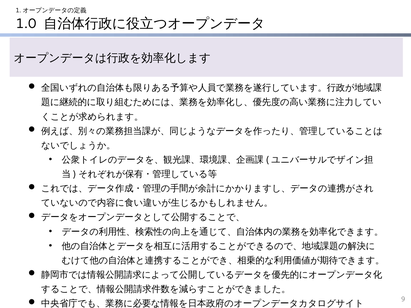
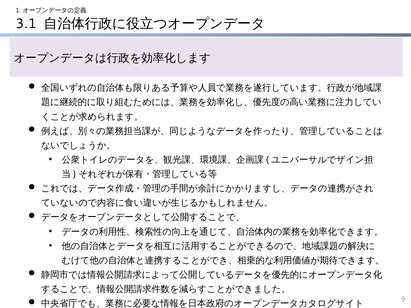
1.0: 1.0 -> 3.1 (26, 24)
